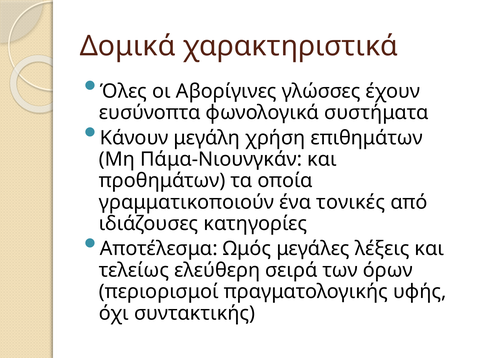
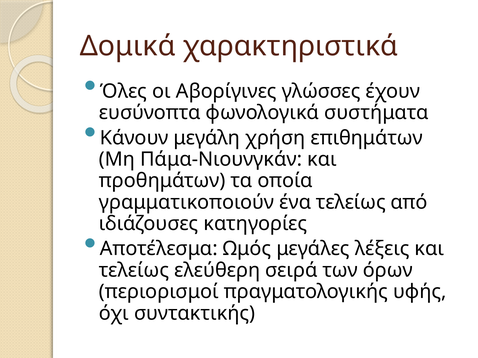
ένα τονικές: τονικές -> τελείως (351, 203)
